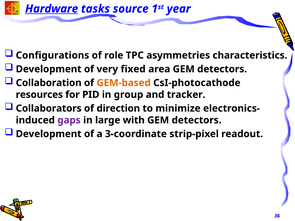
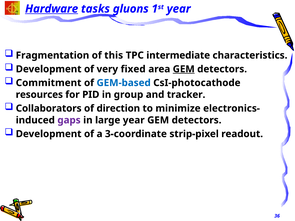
source: source -> gluons (131, 9)
Configurations: Configurations -> Fragmentation (52, 55)
role: role -> this (114, 55)
asymmetries: asymmetries -> intermediate (178, 55)
GEM underline: none -> present (184, 69)
Collaboration: Collaboration -> Commitment (49, 83)
GEM-based colour: orange -> blue (124, 83)
large with: with -> year (134, 120)
